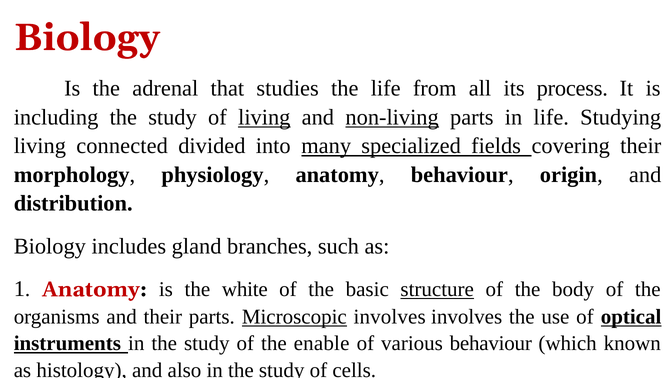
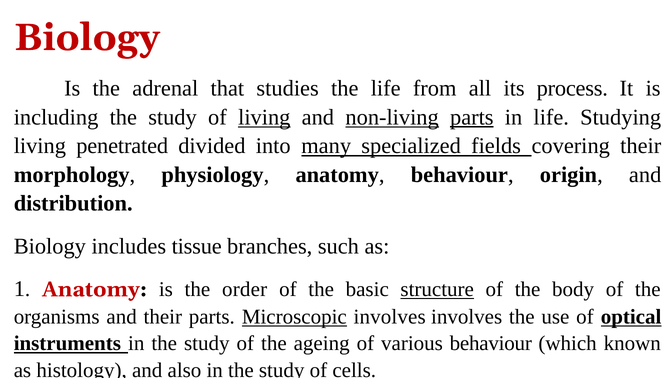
parts underline: none -> present (472, 117)
connected: connected -> penetrated (122, 146)
gland: gland -> tissue (197, 246)
white: white -> order (245, 289)
enable: enable -> ageing (322, 344)
